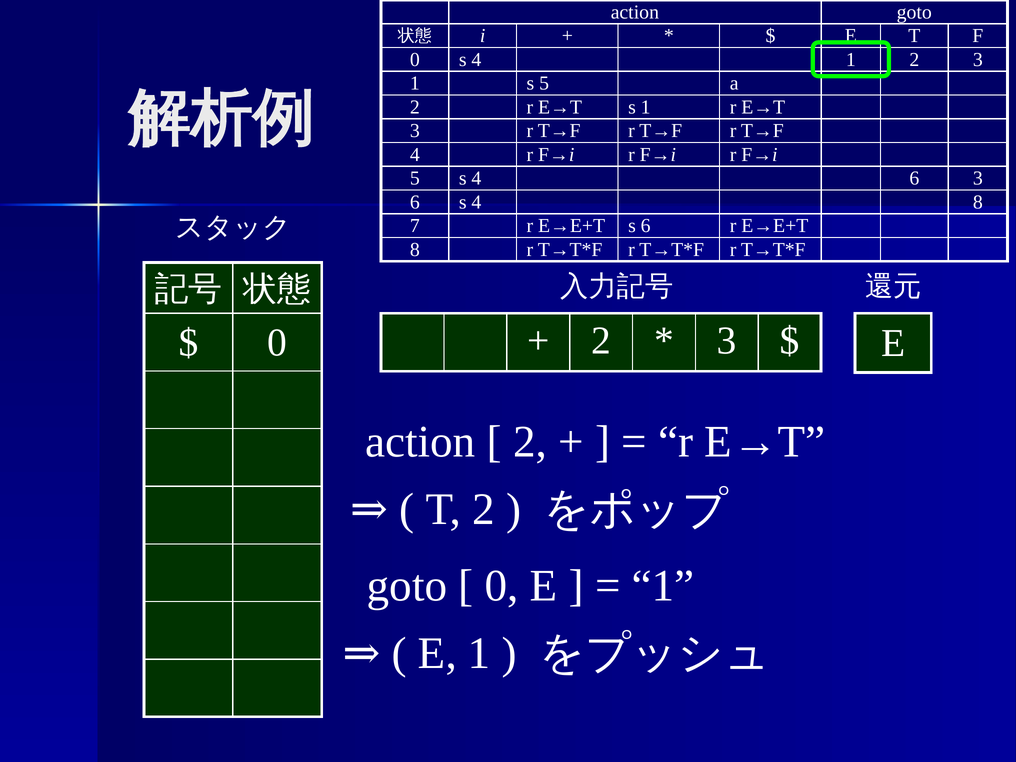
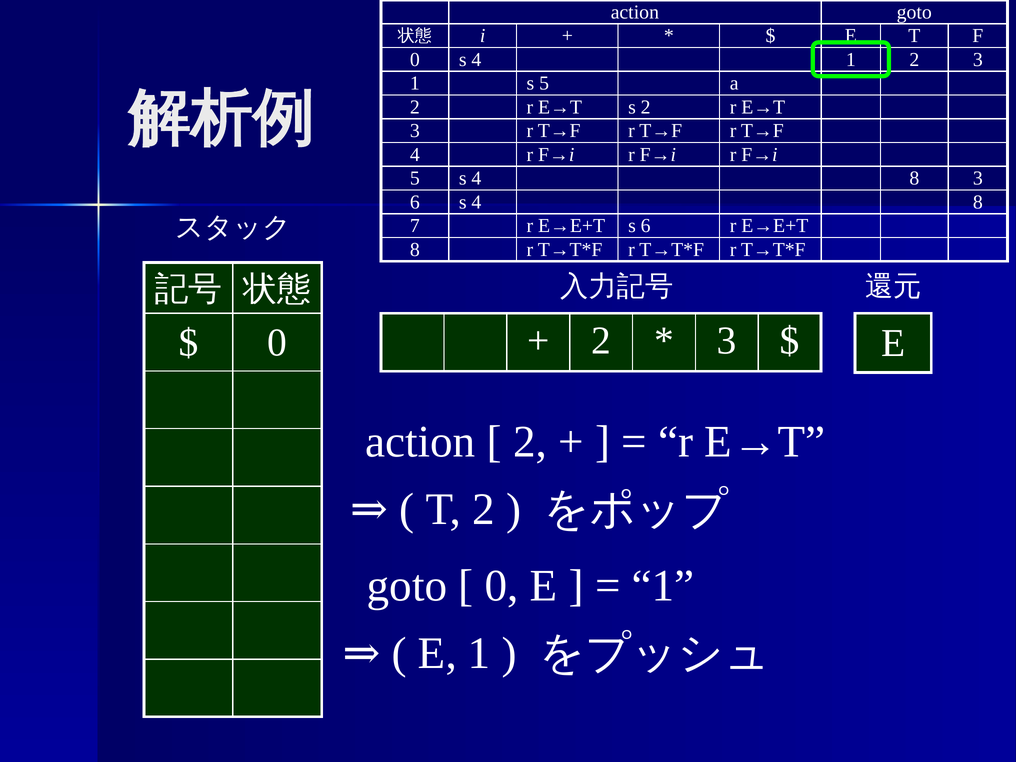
s 1: 1 -> 2 (646, 107)
5 s 4 6: 6 -> 8 (914, 178)
